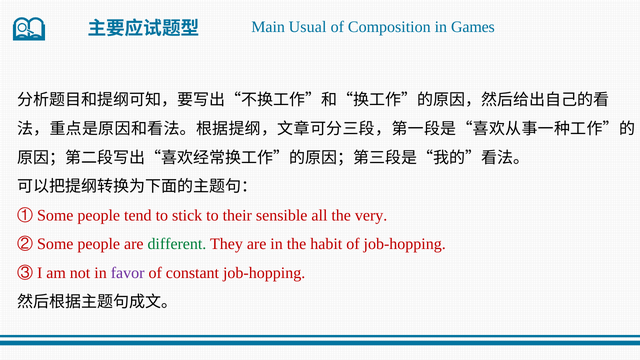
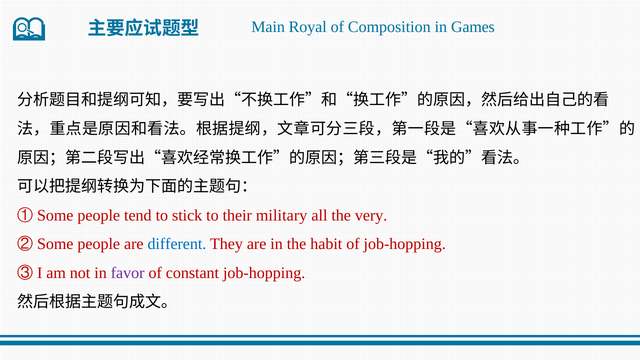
Usual: Usual -> Royal (308, 27)
sensible: sensible -> military (282, 215)
different colour: green -> blue (177, 244)
